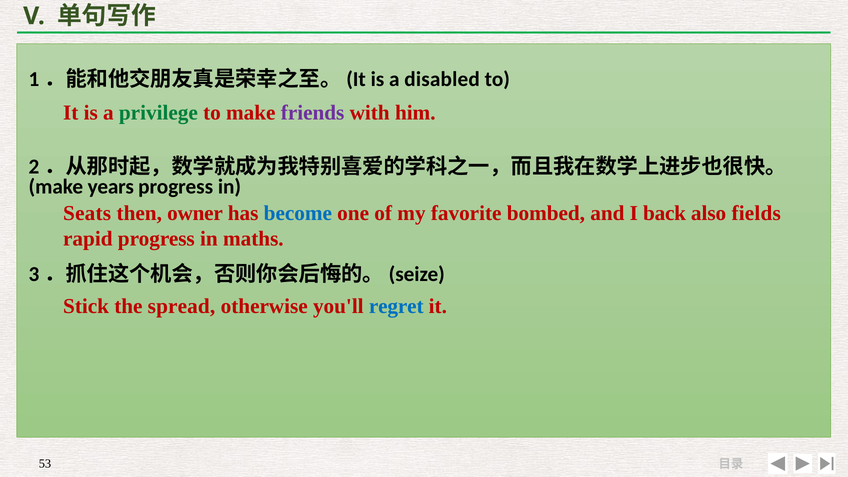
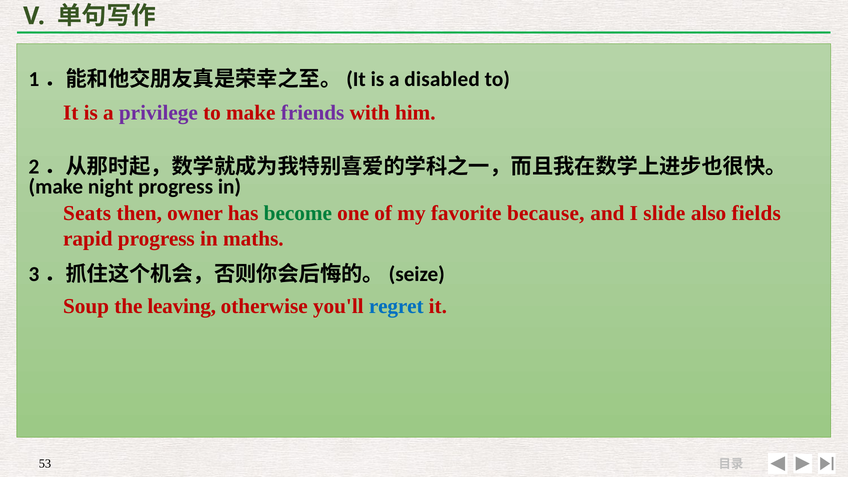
privilege colour: green -> purple (158, 113)
years: years -> night (111, 187)
become colour: blue -> green (298, 213)
bombed: bombed -> because (546, 213)
back: back -> slide (664, 213)
Stick: Stick -> Soup (86, 306)
spread: spread -> leaving (182, 306)
